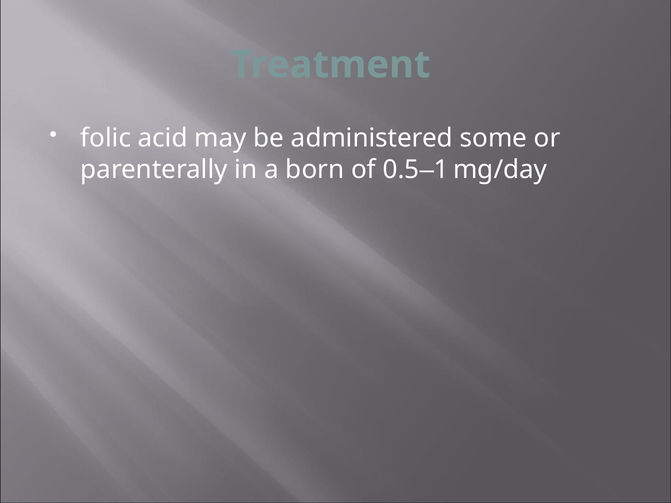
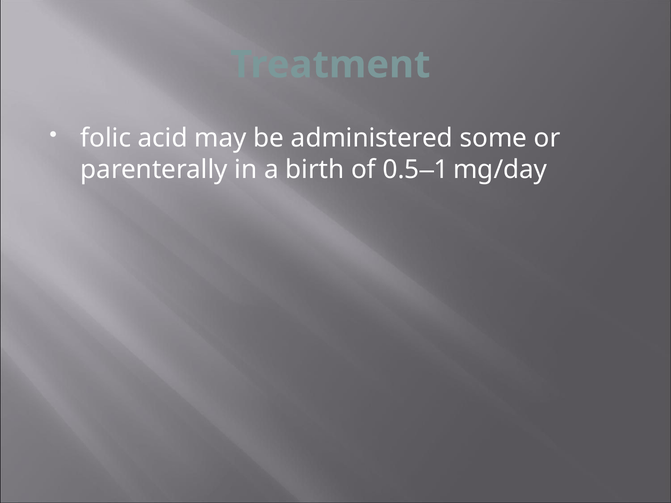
born: born -> birth (315, 170)
